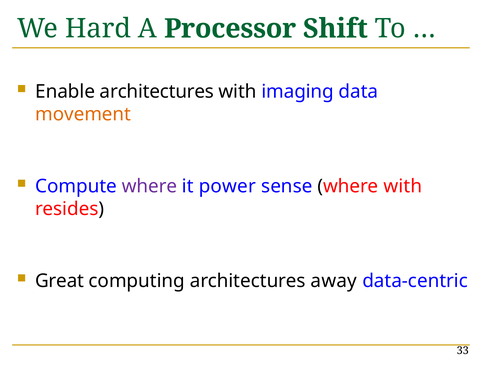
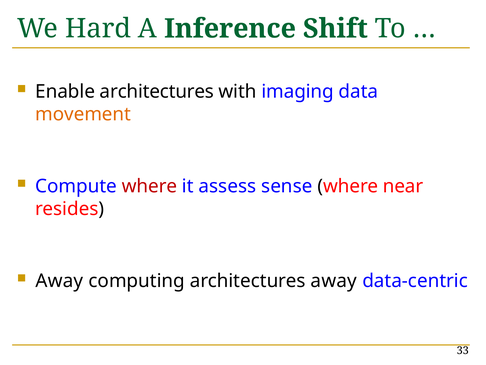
Processor: Processor -> Inference (230, 29)
where colour: purple -> red (149, 186)
power: power -> assess (227, 186)
where with: with -> near (403, 186)
Great: Great -> Away (59, 280)
